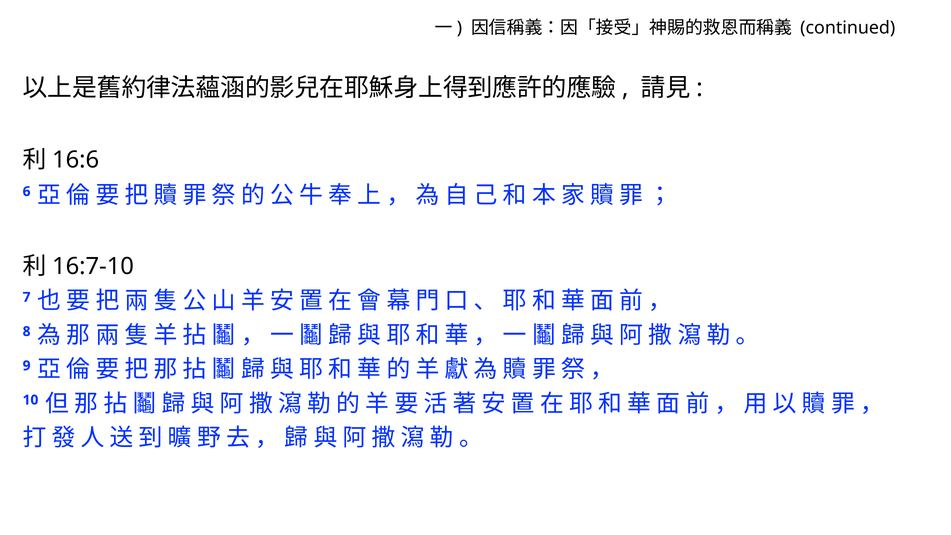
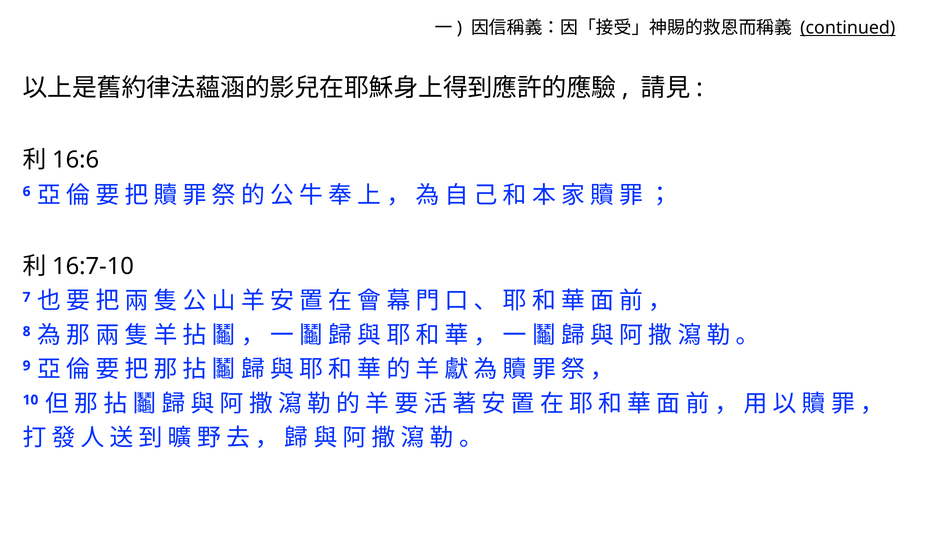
continued underline: none -> present (848, 28)
